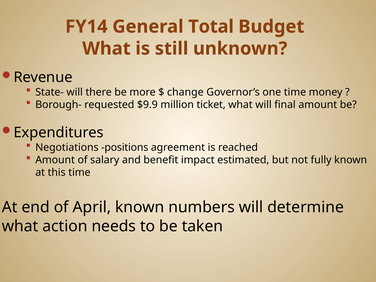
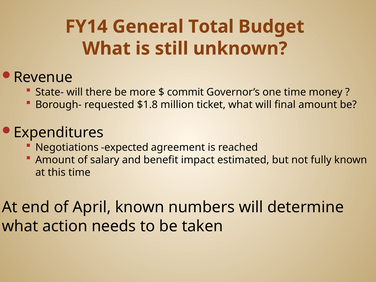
change: change -> commit (185, 92)
$9.9: $9.9 -> $1.8 (147, 105)
positions: positions -> expected (125, 147)
